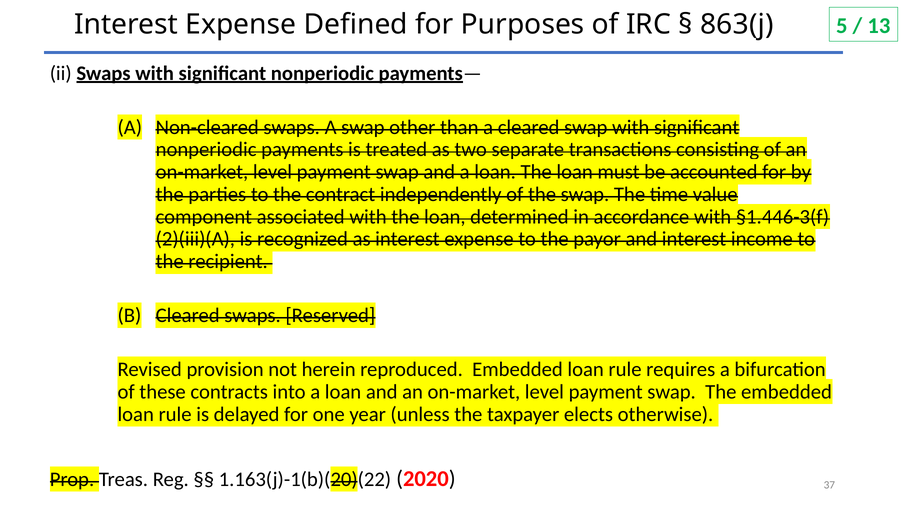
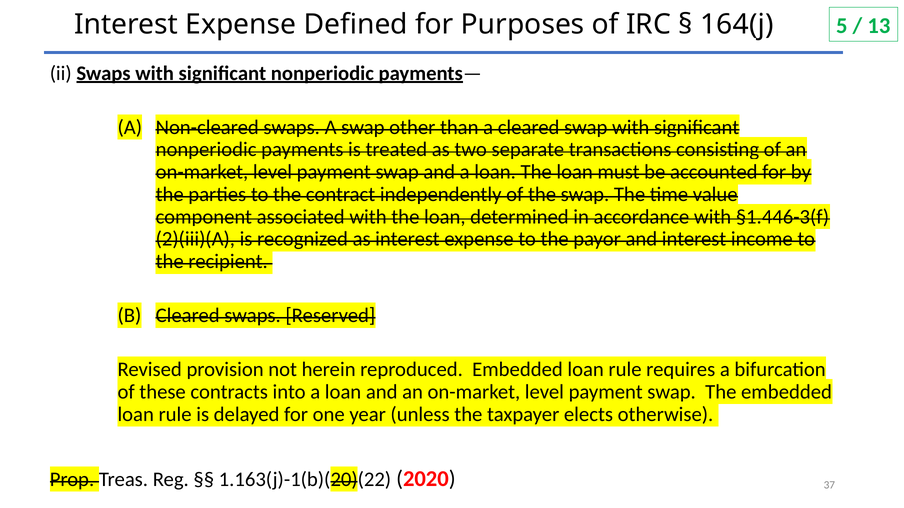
863(j: 863(j -> 164(j (737, 24)
